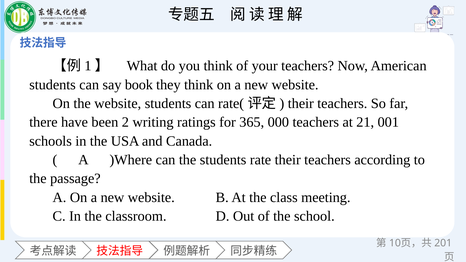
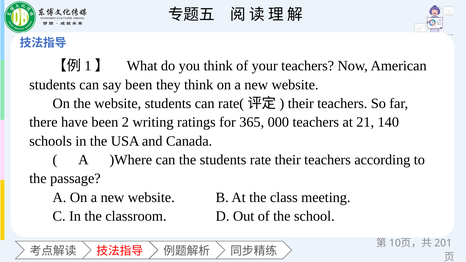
say book: book -> been (139, 85)
001: 001 -> 140 (388, 122)
